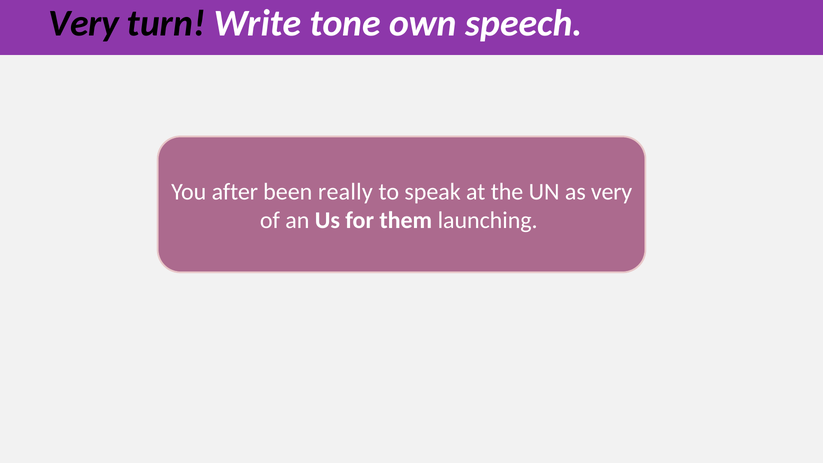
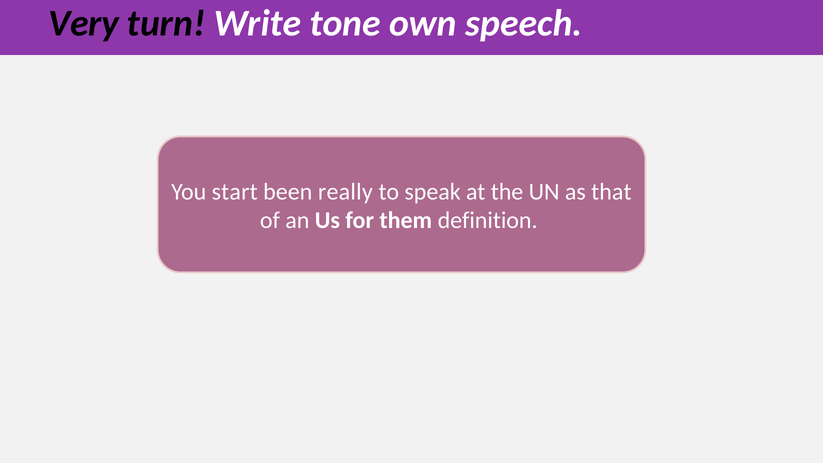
after: after -> start (235, 192)
as very: very -> that (611, 192)
launching: launching -> definition (488, 220)
